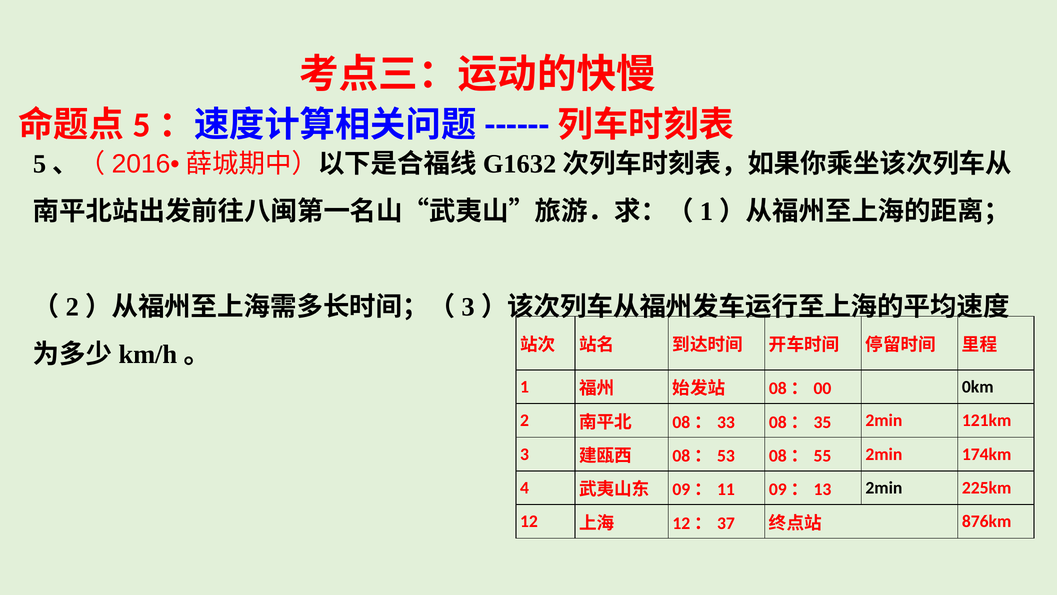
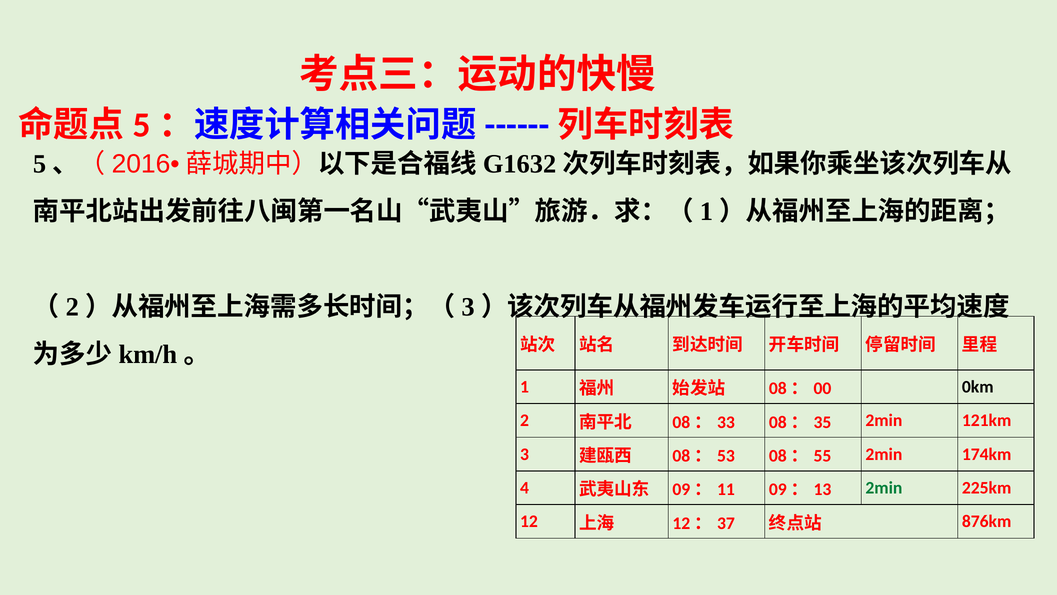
2min colour: black -> green (884, 488)
